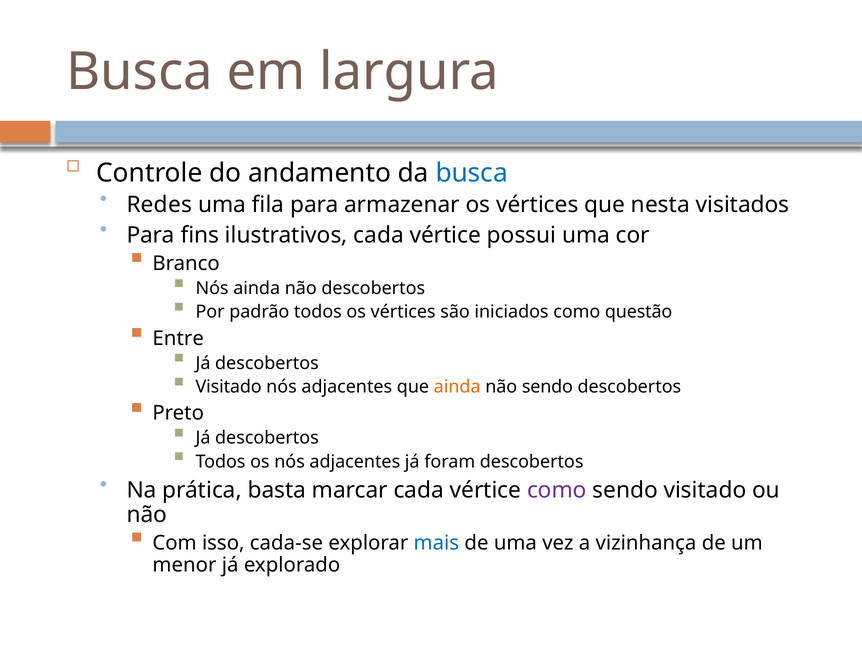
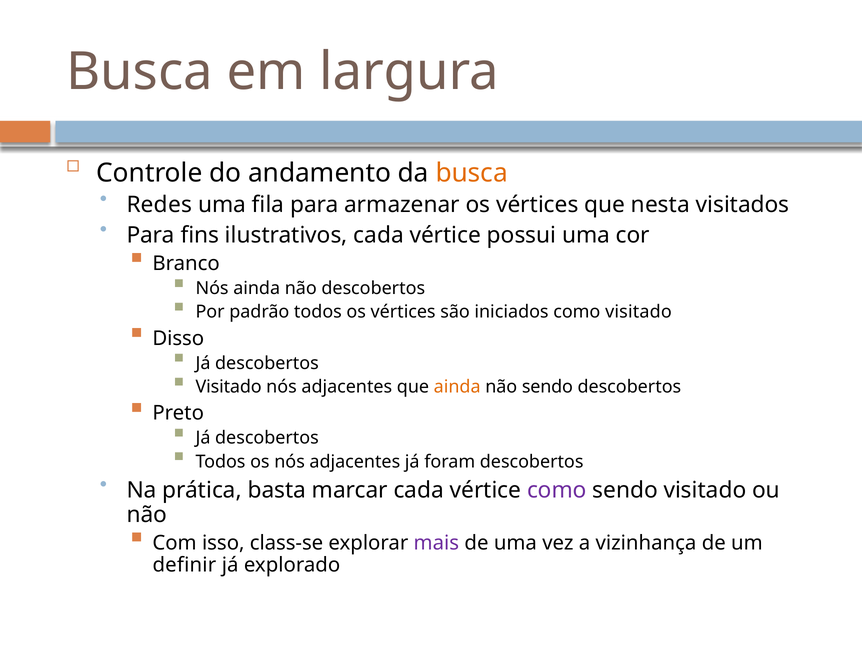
busca colour: blue -> orange (472, 173)
como questão: questão -> visitado (638, 312)
Entre: Entre -> Disso (178, 338)
cada-se: cada-se -> class-se (286, 543)
mais colour: blue -> purple (436, 543)
menor: menor -> definir (184, 565)
